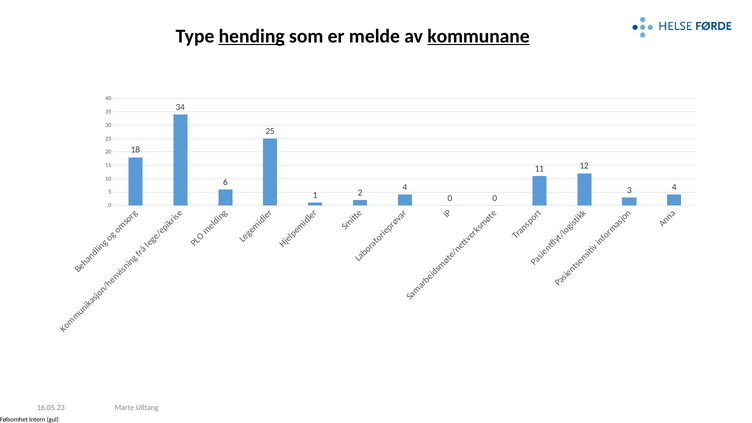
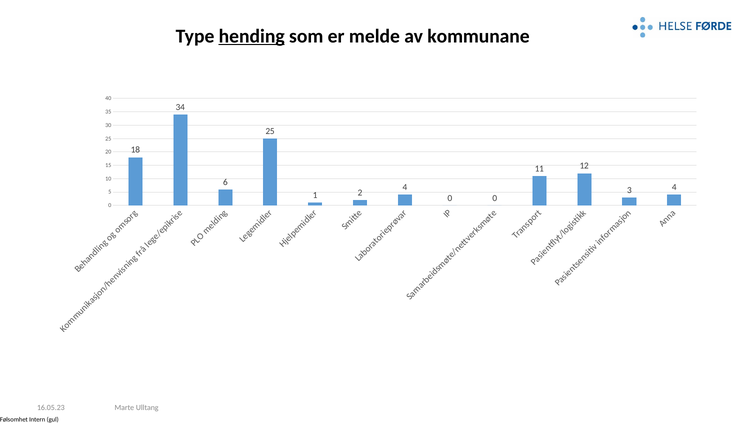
kommunane underline: present -> none (478, 36)
